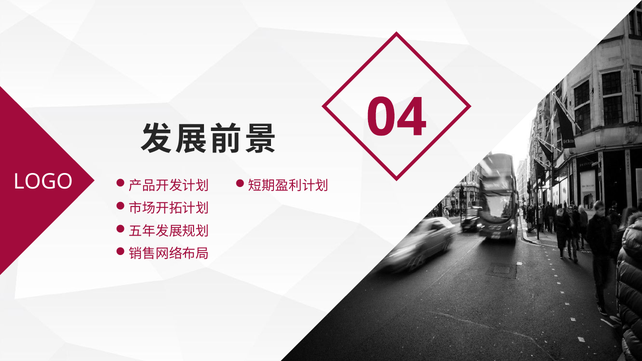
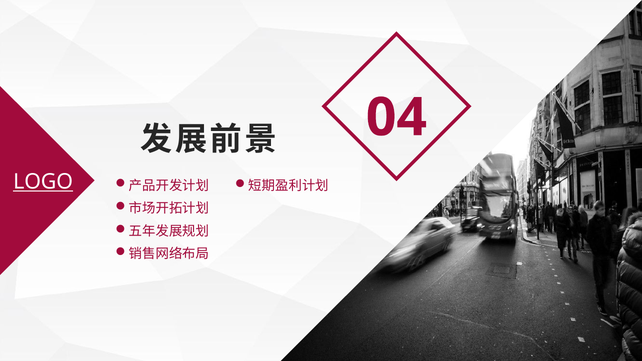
LOGO underline: none -> present (43, 182)
